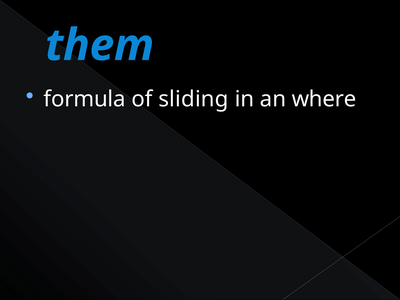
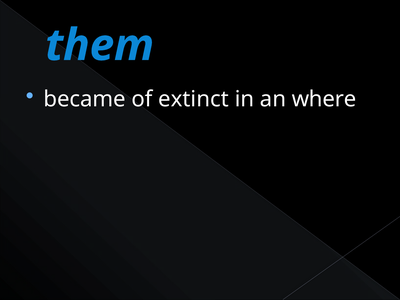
formula: formula -> became (85, 99)
sliding: sliding -> extinct (194, 99)
